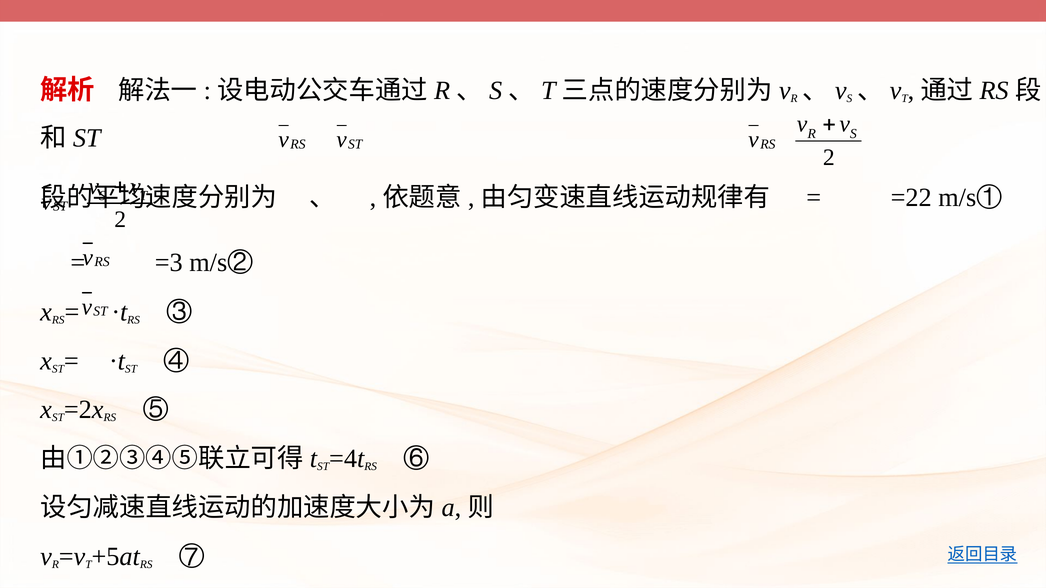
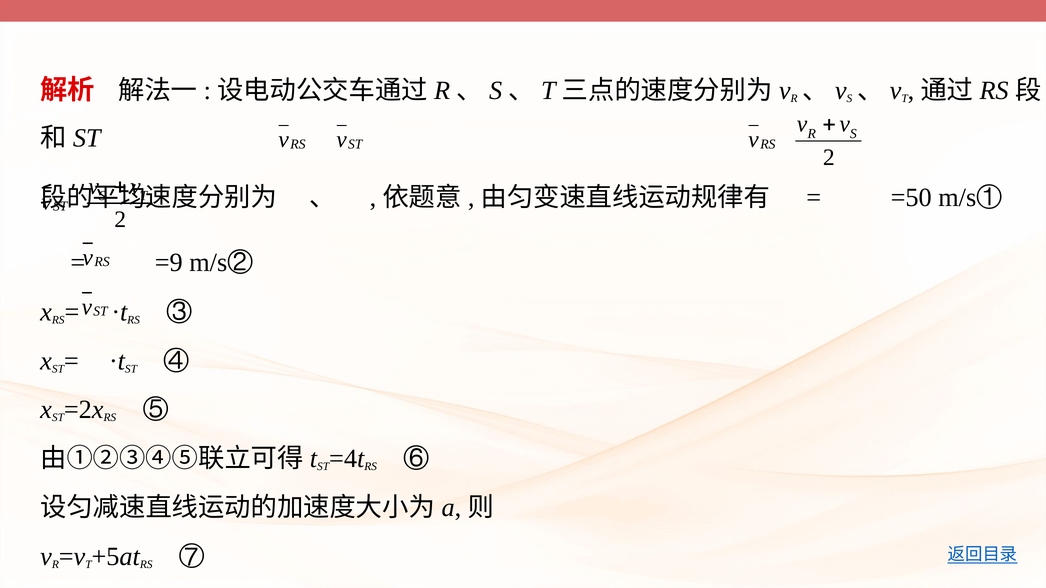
=22: =22 -> =50 (911, 197)
=3: =3 -> =9 (169, 263)
